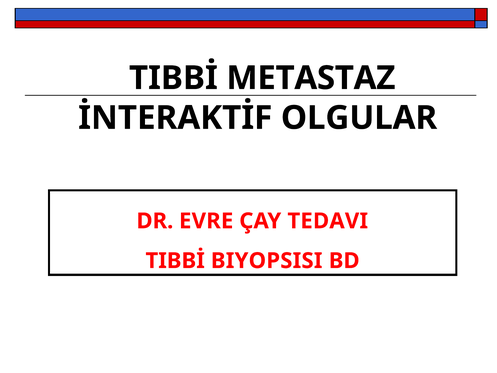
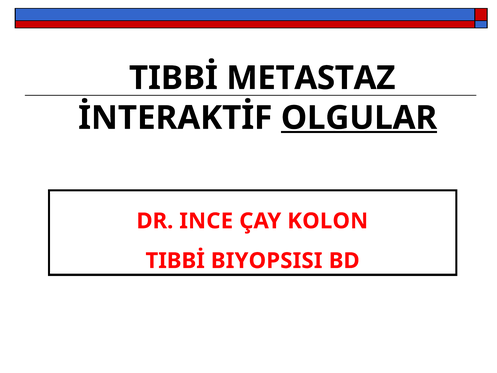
OLGULAR underline: none -> present (359, 118)
EVRE: EVRE -> INCE (206, 221)
TEDAVI: TEDAVI -> KOLON (328, 221)
